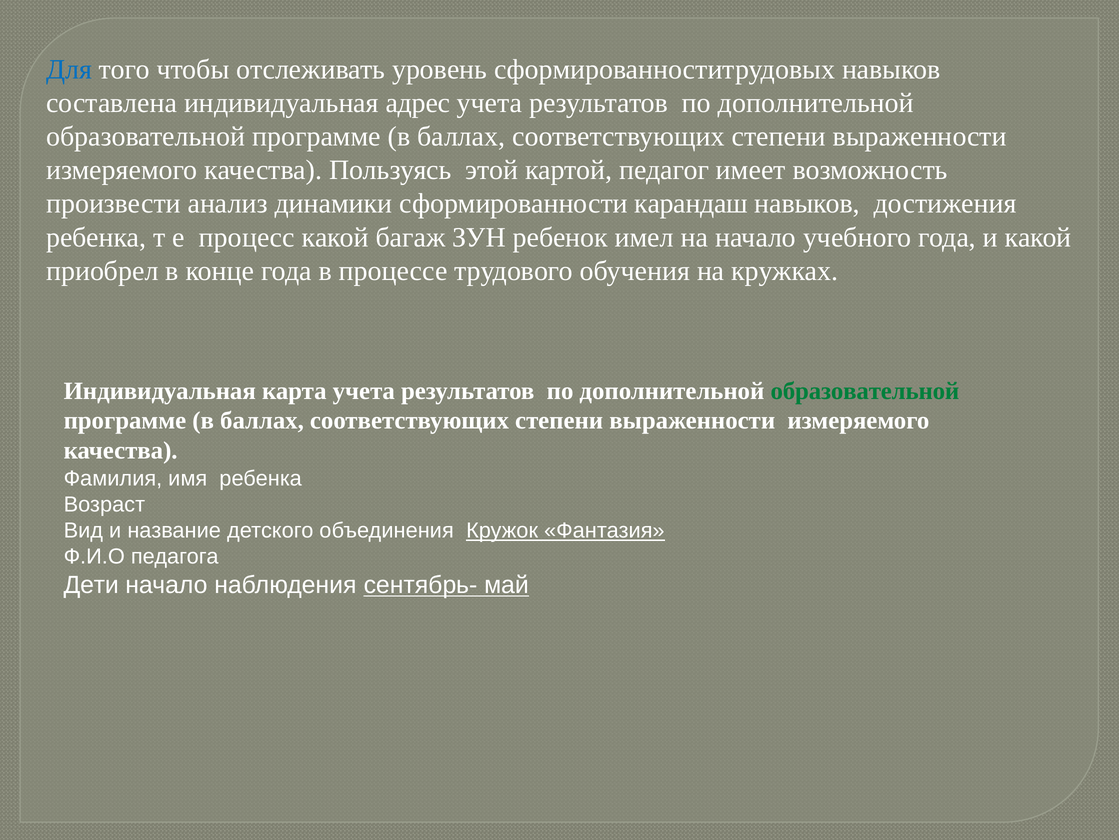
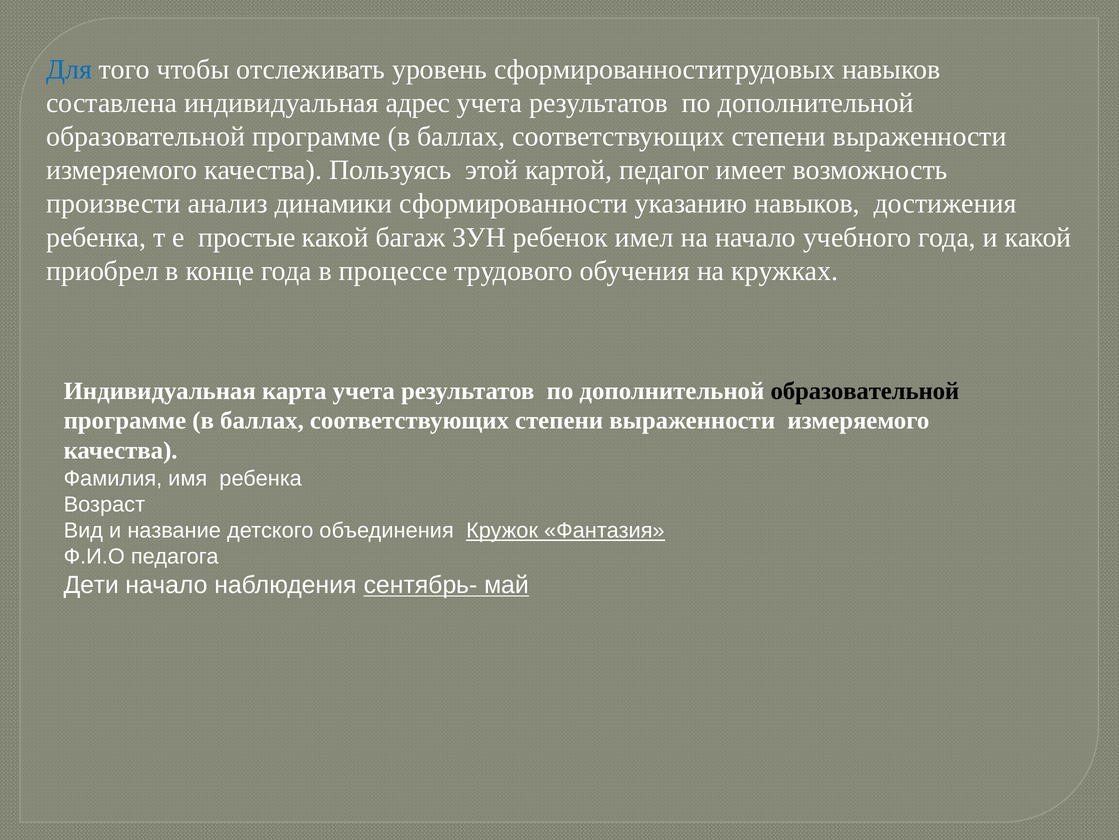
карандаш: карандаш -> указанию (691, 204)
процесс: процесс -> простые (247, 237)
образовательной colour: green -> black (865, 390)
